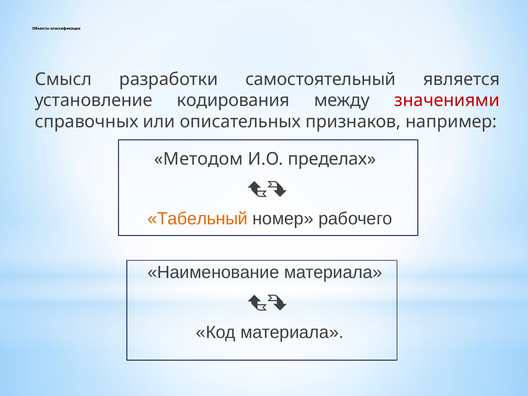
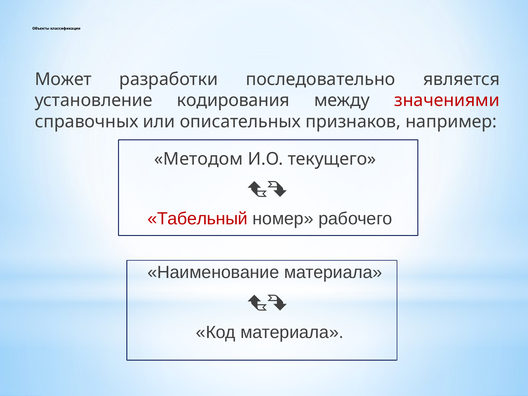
Смысл: Смысл -> Может (63, 79)
самостоятельный: самостоятельный -> последовательно (321, 79)
пределах: пределах -> текущего (332, 159)
Табельный colour: orange -> red (198, 219)
